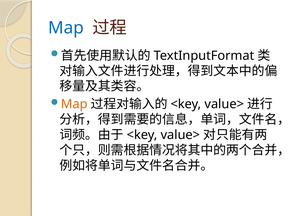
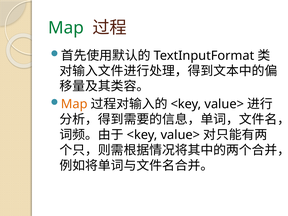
Map colour: blue -> green (66, 28)
